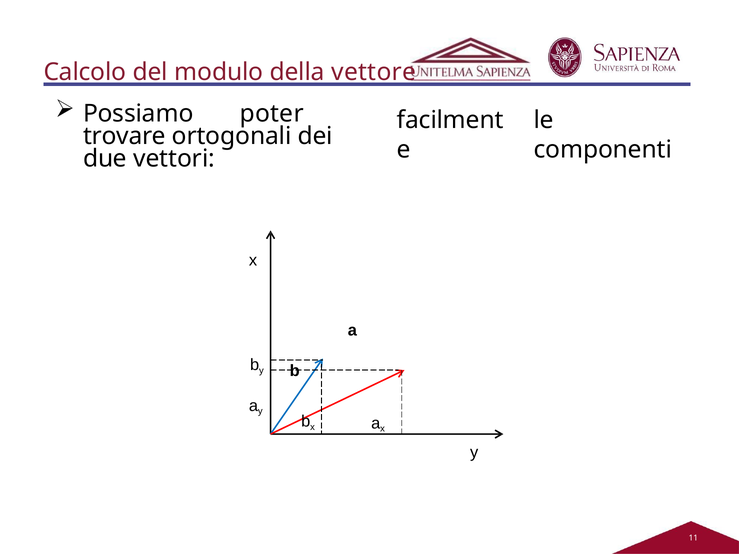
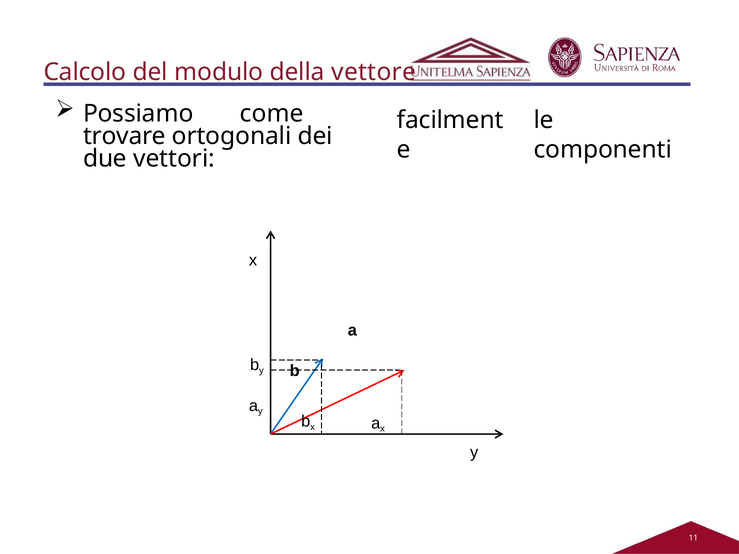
poter: poter -> come (272, 114)
